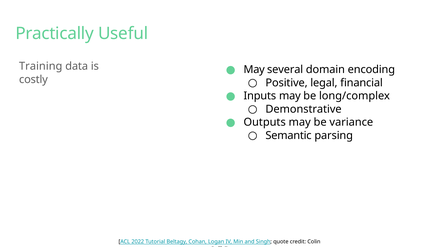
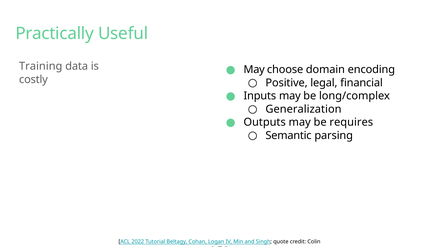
several: several -> choose (285, 70)
Demonstrative: Demonstrative -> Generalization (303, 109)
variance: variance -> requires (351, 122)
